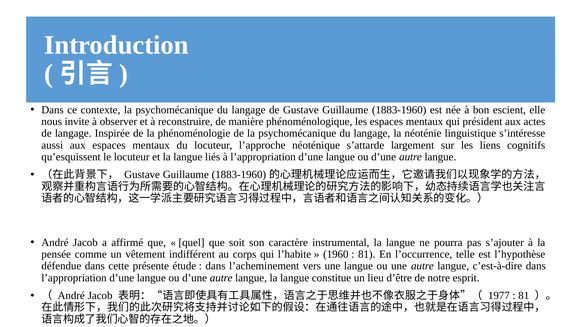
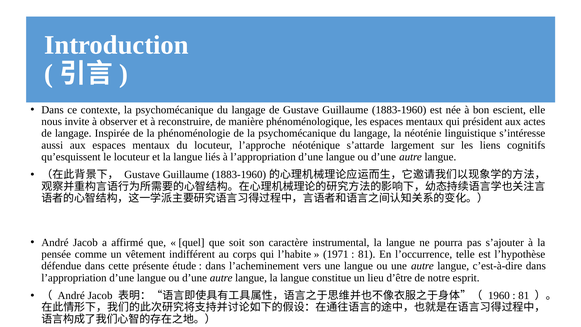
1960: 1960 -> 1971 (336, 254)
1977: 1977 -> 1960 (499, 295)
